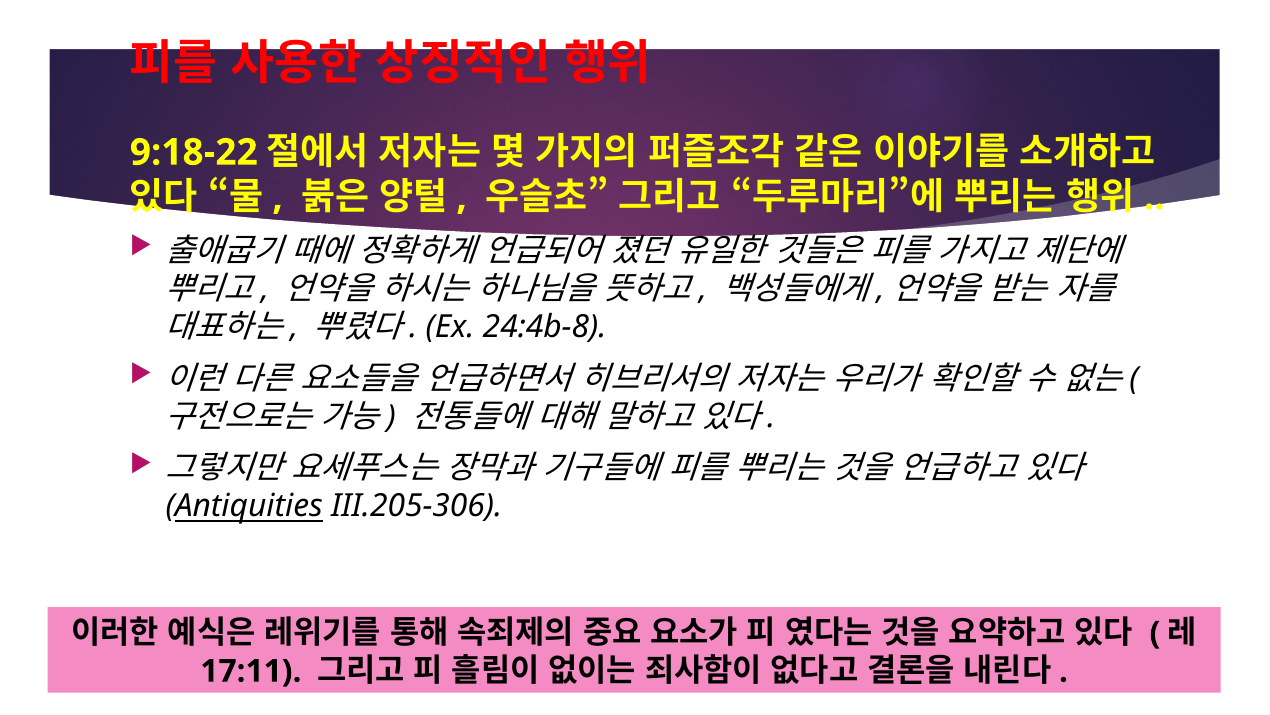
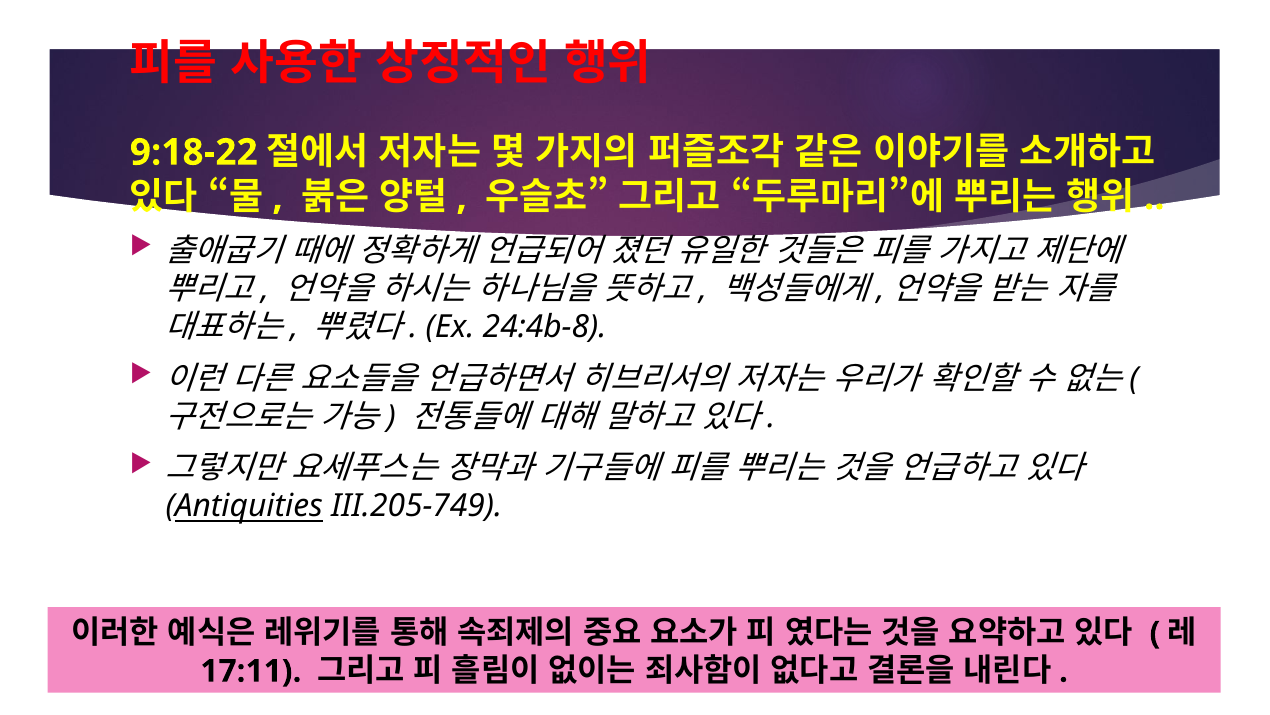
III.205-306: III.205-306 -> III.205-749 (417, 506)
